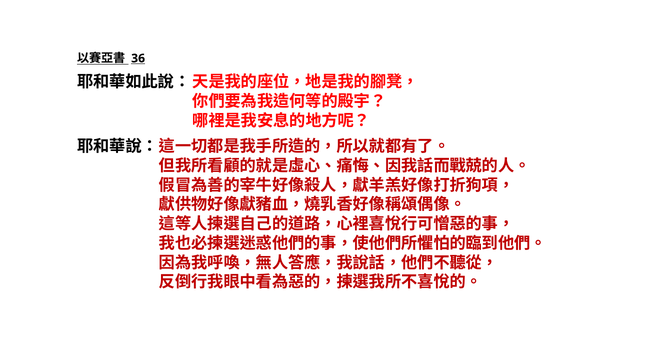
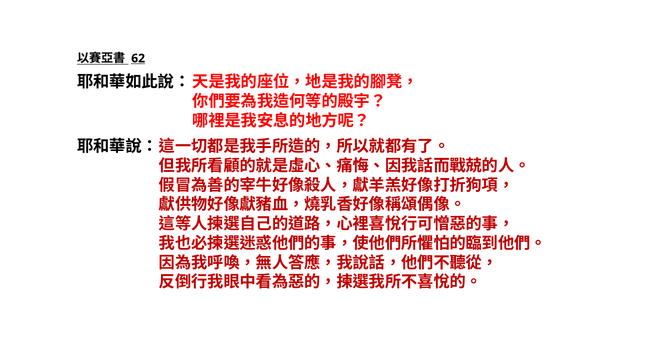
36: 36 -> 62 (138, 58)
